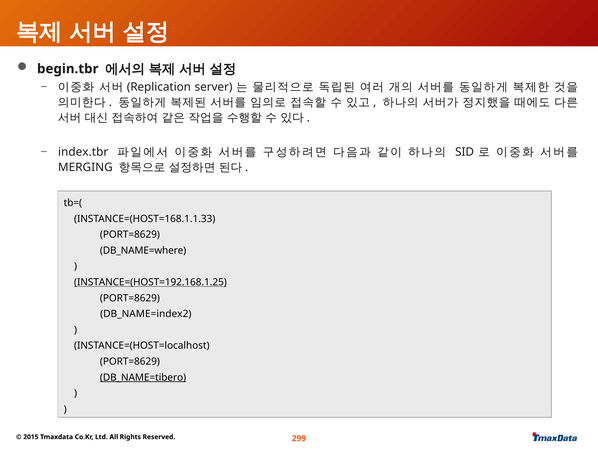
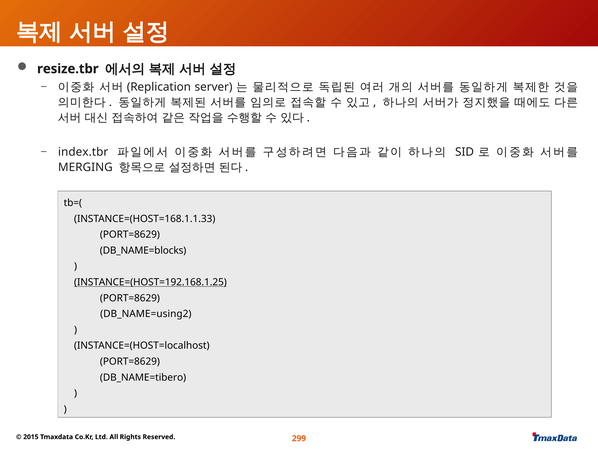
begin.tbr: begin.tbr -> resize.tbr (68, 69)
DB_NAME=where: DB_NAME=where -> DB_NAME=blocks (143, 250)
DB_NAME=index2: DB_NAME=index2 -> DB_NAME=using2 (146, 314)
DB_NAME=tibero underline: present -> none (143, 377)
